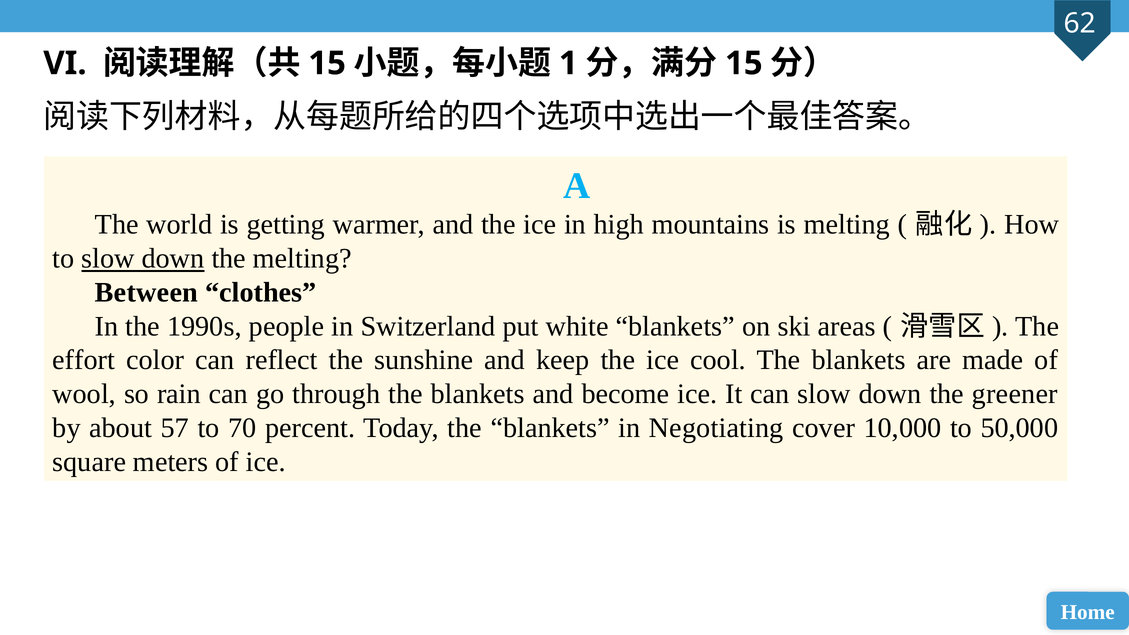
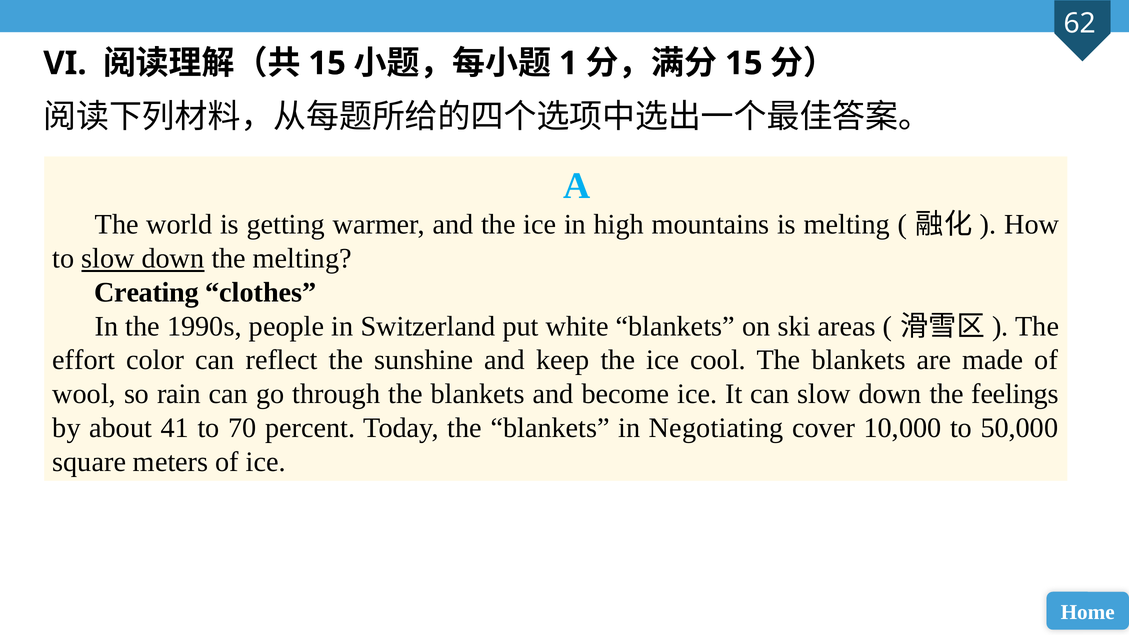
Between: Between -> Creating (147, 292)
greener: greener -> feelings (1015, 394)
57: 57 -> 41 (175, 428)
